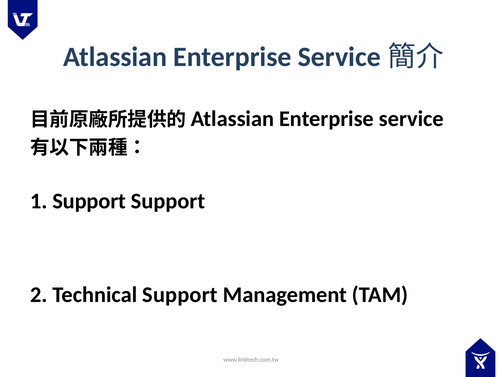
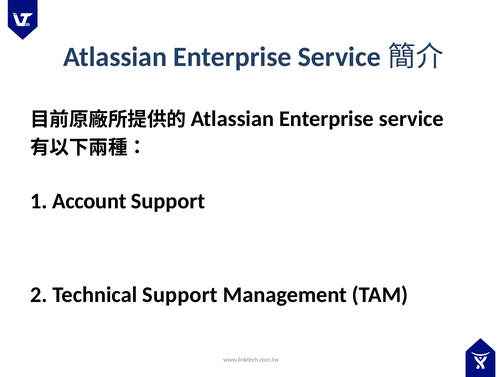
1 Support: Support -> Account (89, 201)
